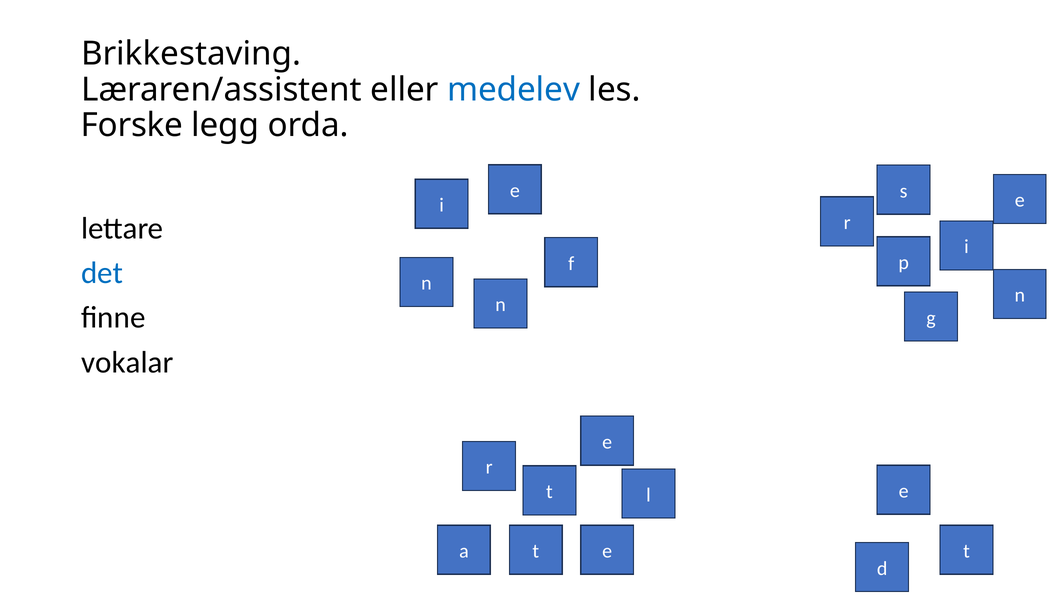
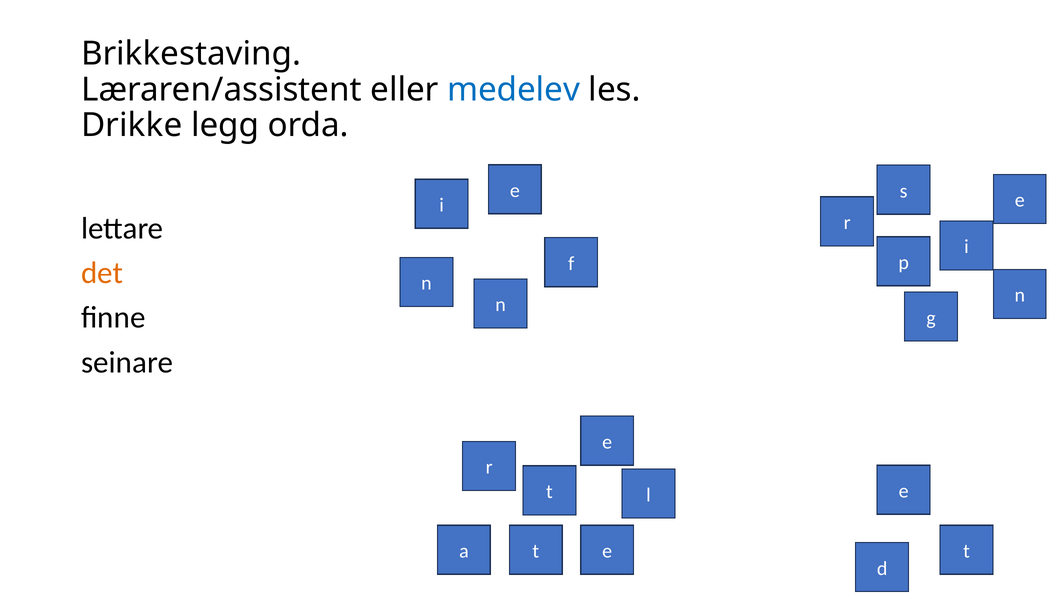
Forske: Forske -> Drikke (132, 125)
det colour: blue -> orange (102, 273)
vokalar: vokalar -> seinare (127, 362)
